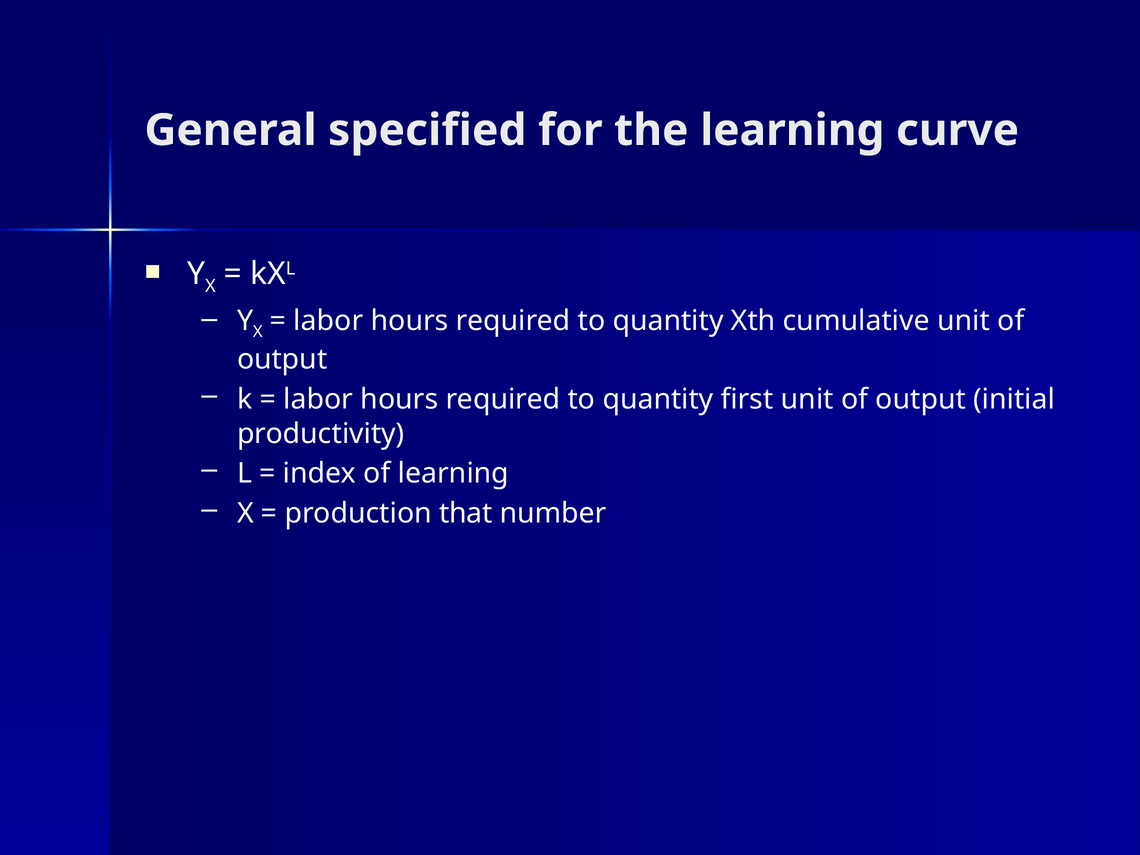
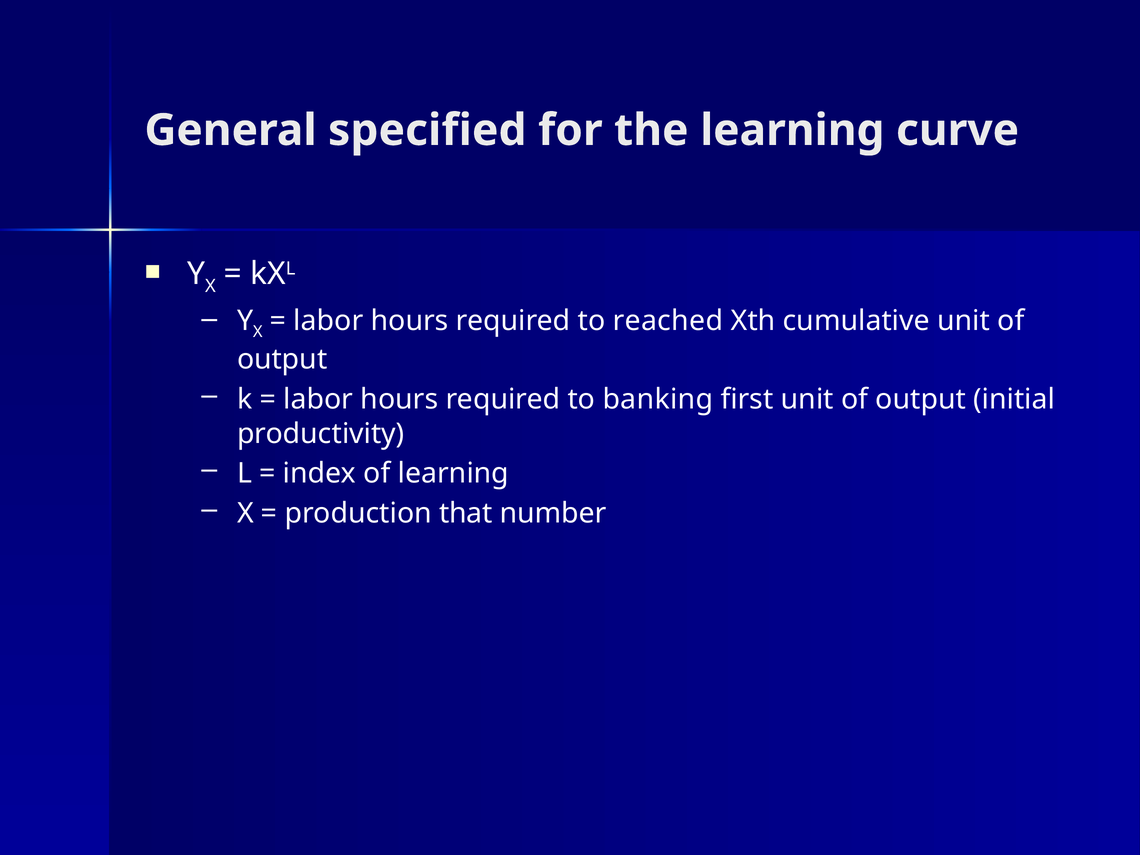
quantity: quantity -> reached (668, 321)
quantity: quantity -> banking (658, 399)
